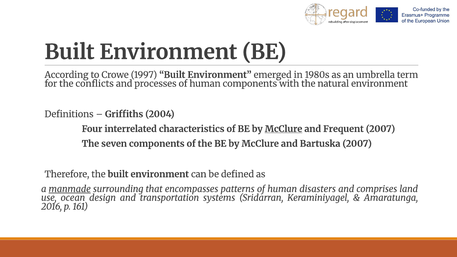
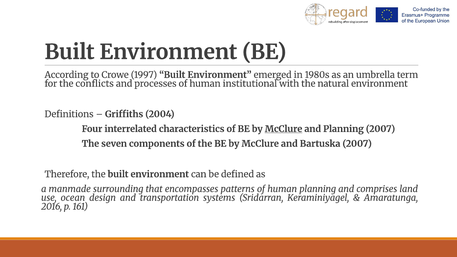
human components: components -> institutional (250, 84)
and Frequent: Frequent -> Planning (344, 129)
manmade underline: present -> none (70, 189)
human disasters: disasters -> planning (318, 189)
